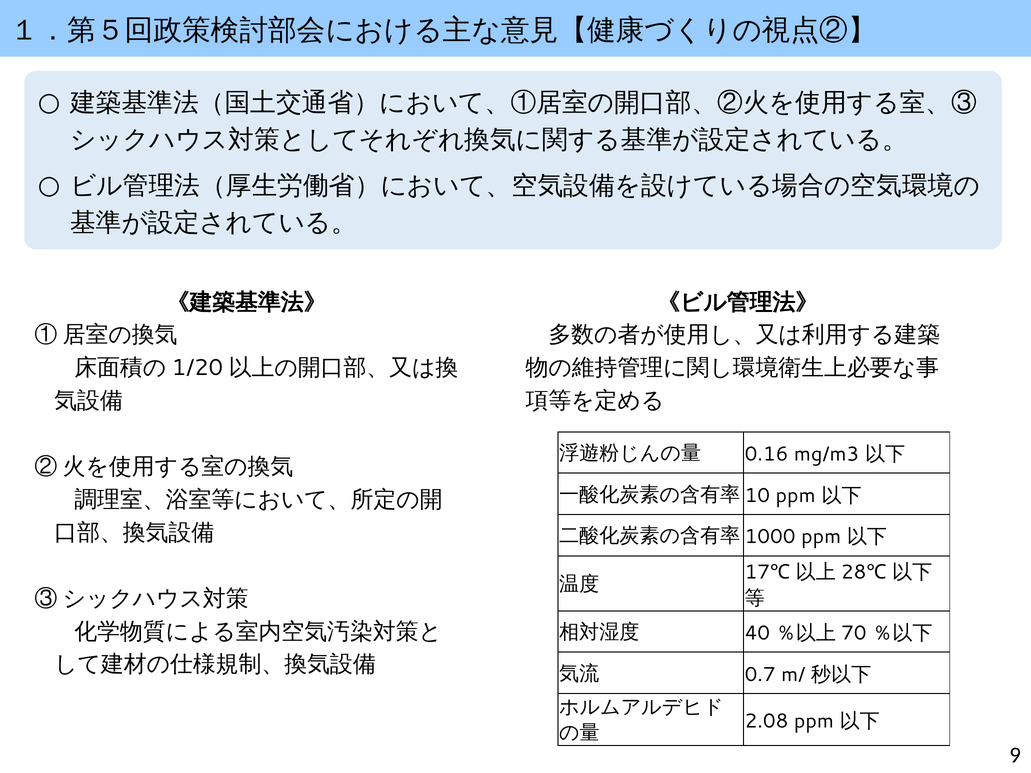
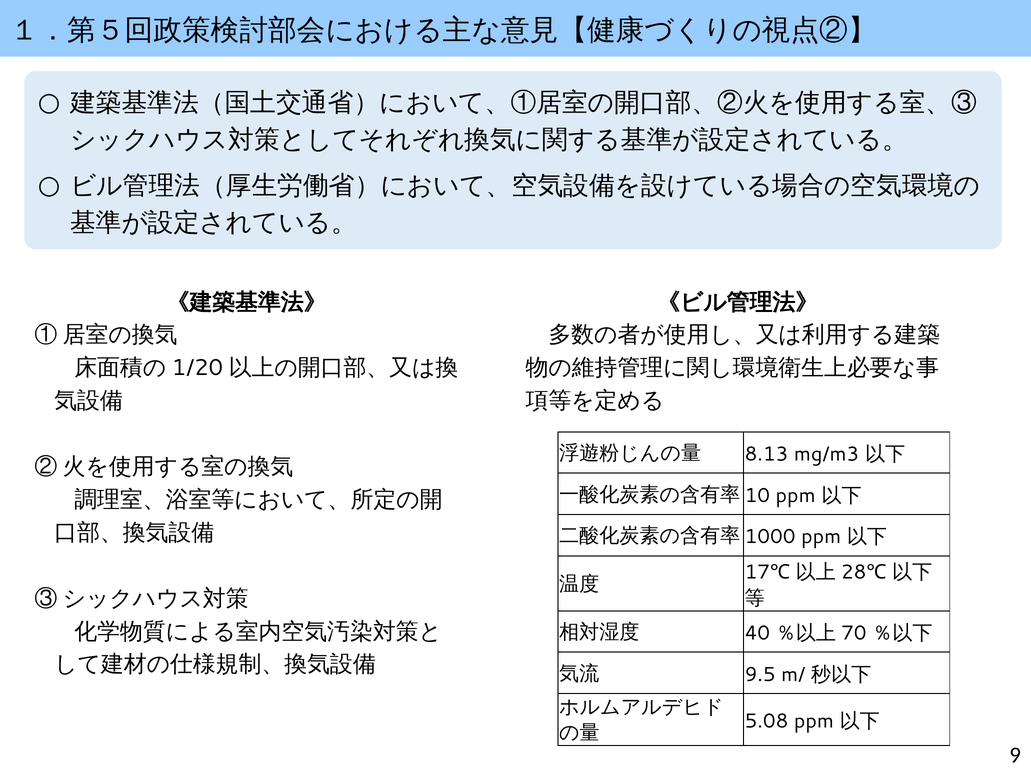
0.16: 0.16 -> 8.13 (767, 454)
0.7: 0.7 -> 9.5 (760, 675)
2.08: 2.08 -> 5.08 (767, 721)
